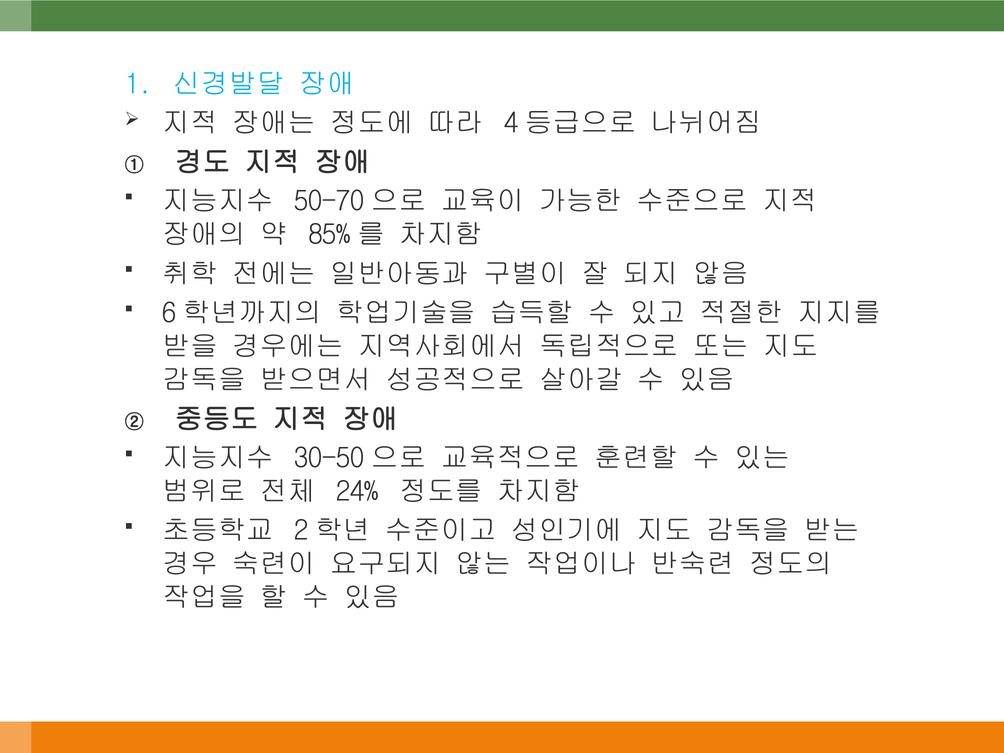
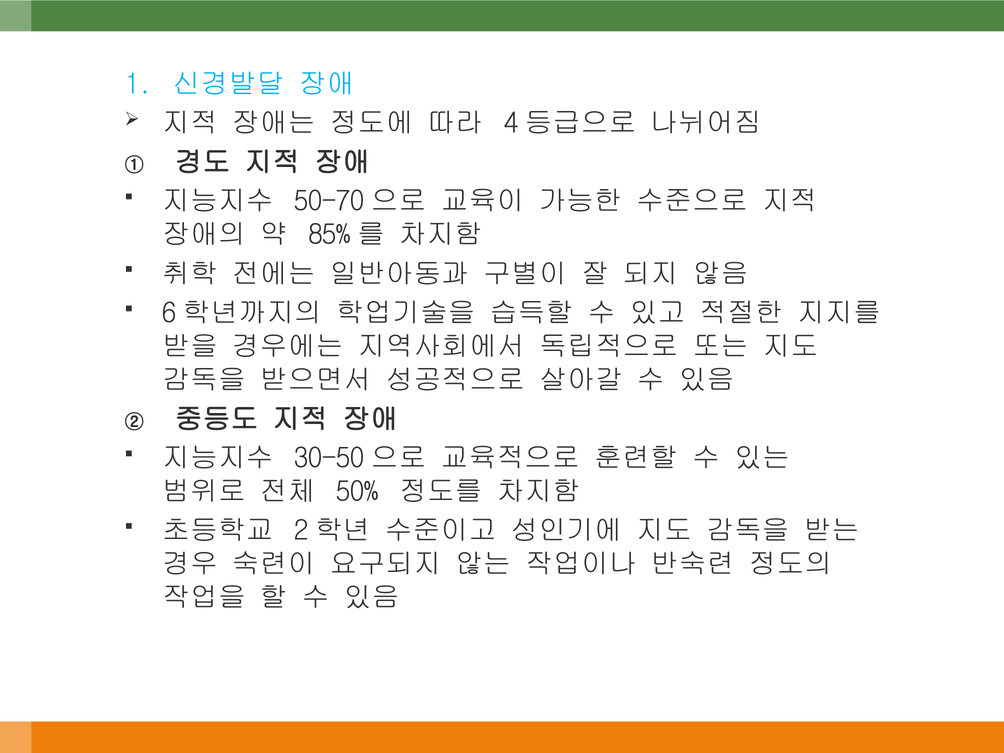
24%: 24% -> 50% (357, 492)
